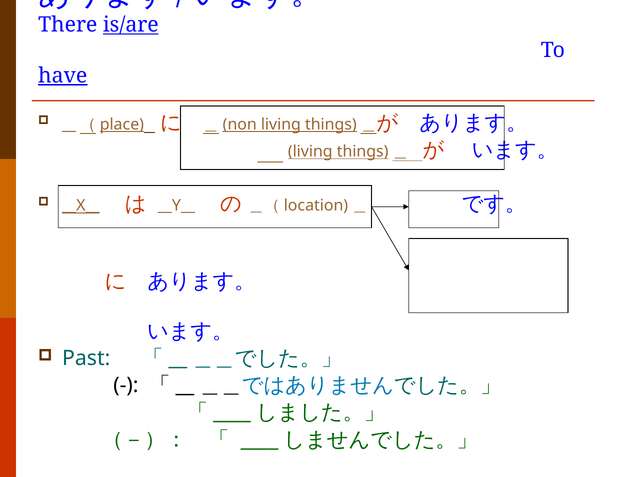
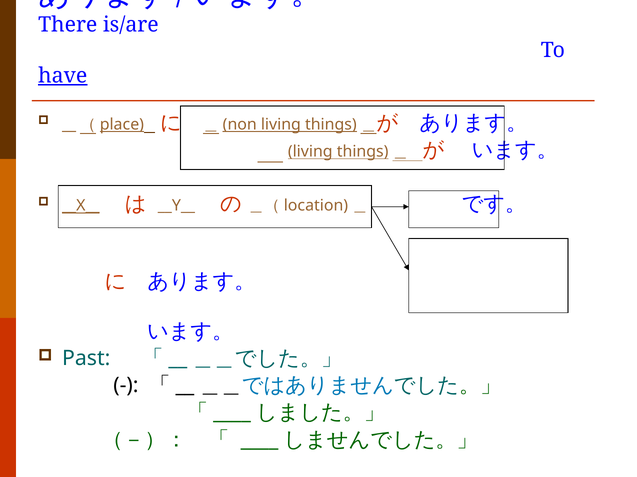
is/are underline: present -> none (131, 25)
